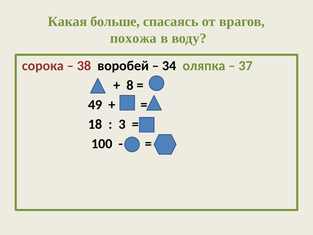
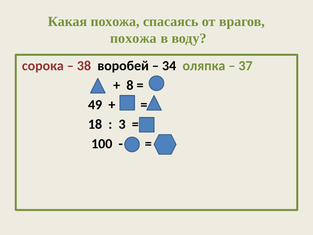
Какая больше: больше -> похожа (115, 22)
